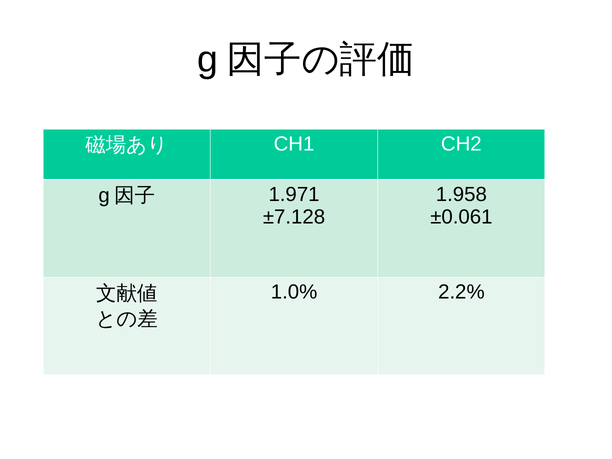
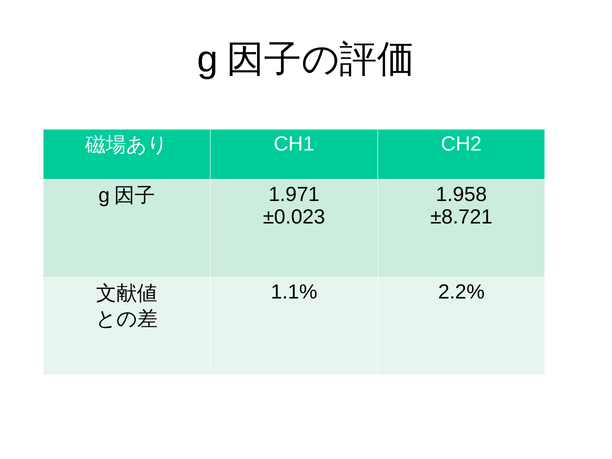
±7.128: ±7.128 -> ±0.023 (294, 217)
±0.061: ±0.061 -> ±8.721 (461, 217)
1.0%: 1.0% -> 1.1% (294, 292)
